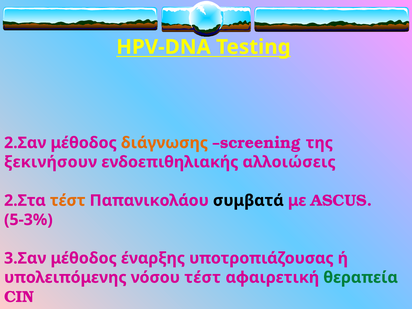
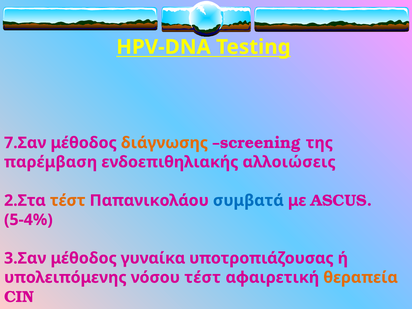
2.Σαν: 2.Σαν -> 7.Σαν (25, 143)
ξεκινήσουν: ξεκινήσουν -> παρέμβαση (51, 162)
συμβατά colour: black -> blue (248, 201)
5-3%: 5-3% -> 5-4% (28, 220)
έναρξης: έναρξης -> γυναίκα (153, 258)
θεραπεία colour: green -> orange (361, 277)
